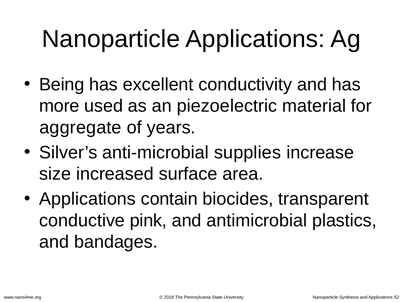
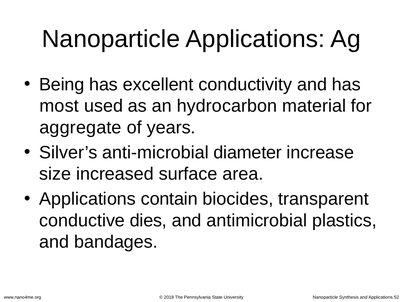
more: more -> most (59, 106)
piezoelectric: piezoelectric -> hydrocarbon (227, 106)
supplies: supplies -> diameter (248, 153)
pink: pink -> dies (148, 221)
